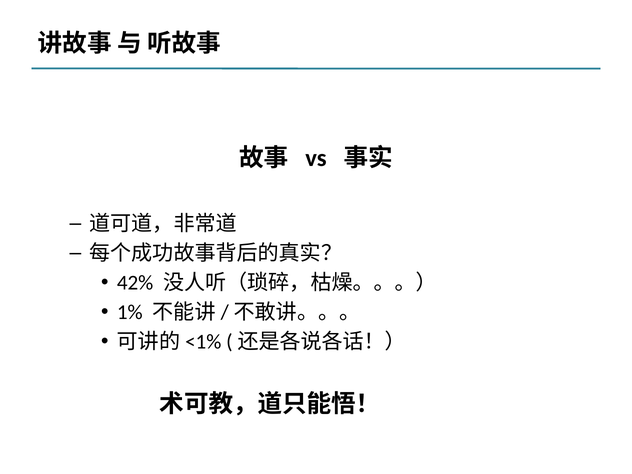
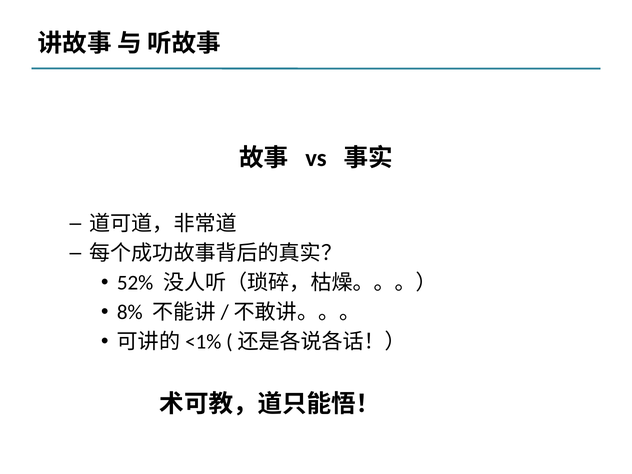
42%: 42% -> 52% (135, 283)
1%: 1% -> 8% (130, 312)
